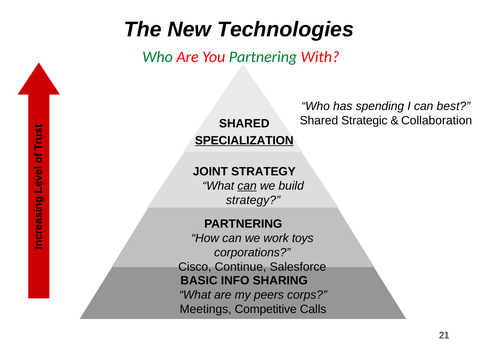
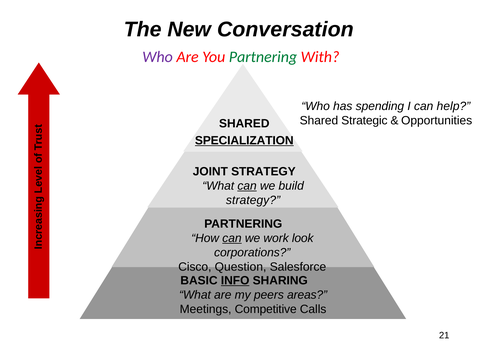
Technologies: Technologies -> Conversation (285, 29)
Who colour: green -> purple (158, 57)
best: best -> help (453, 106)
Collaboration: Collaboration -> Opportunities (437, 120)
can underline: none -> present (232, 238)
toys: toys -> look (303, 238)
Continue: Continue -> Question (241, 267)
INFO underline: none -> present (235, 280)
corps: corps -> areas (307, 294)
